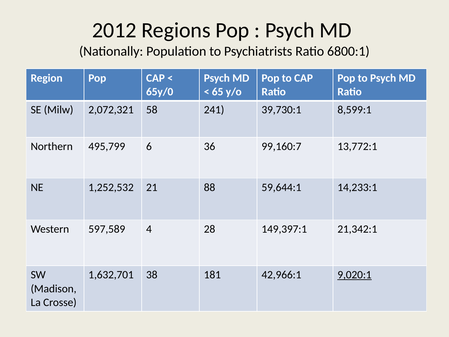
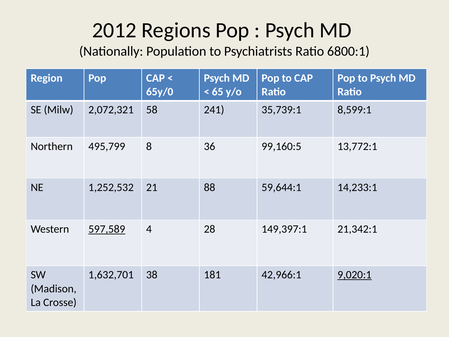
39,730:1: 39,730:1 -> 35,739:1 (281, 110)
6: 6 -> 8 (149, 146)
99,160:7: 99,160:7 -> 99,160:5 (281, 146)
597,589 underline: none -> present (107, 229)
